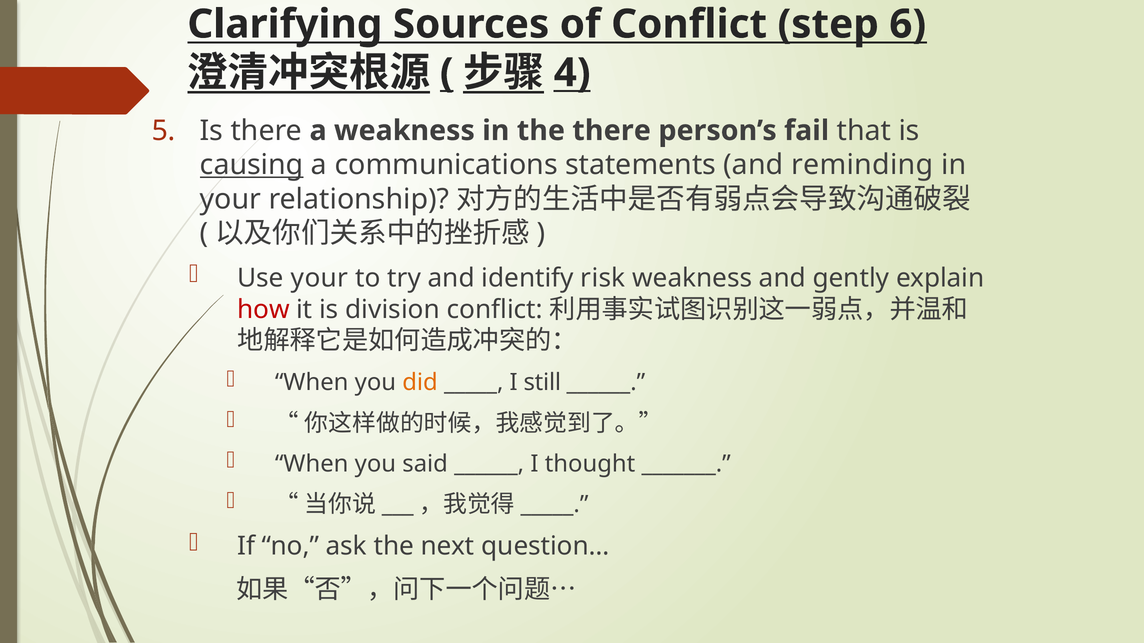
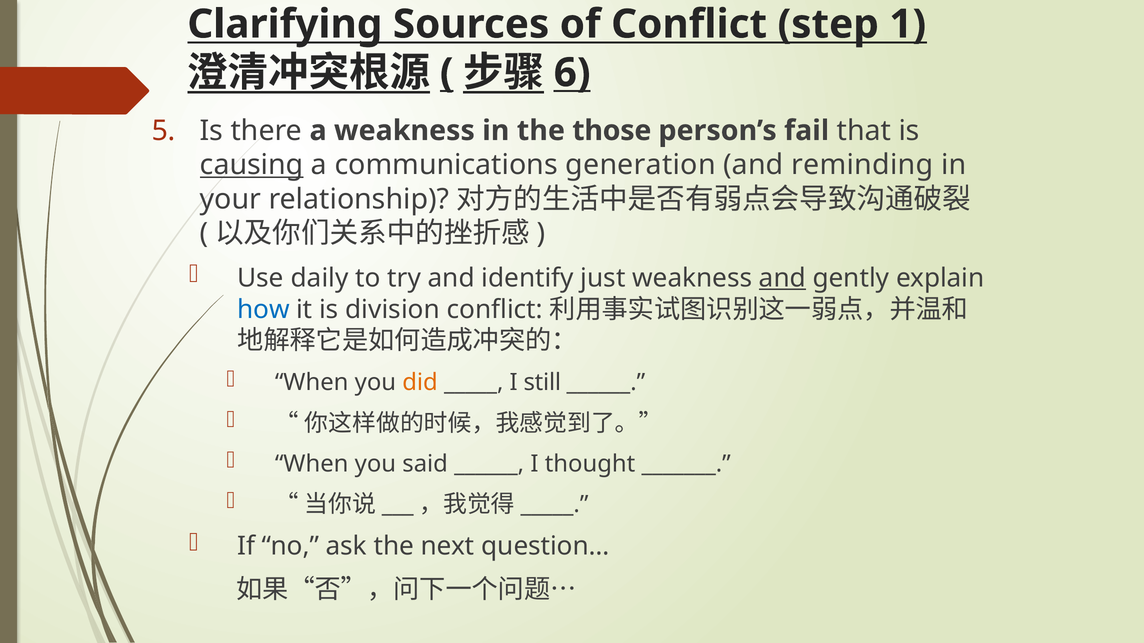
6: 6 -> 1 (908, 24)
4: 4 -> 6 (572, 73)
the there: there -> those (612, 131)
statements: statements -> generation (640, 165)
Use your: your -> daily (320, 278)
risk: risk -> just (603, 278)
and underline: none -> present (782, 278)
how colour: red -> blue (263, 310)
